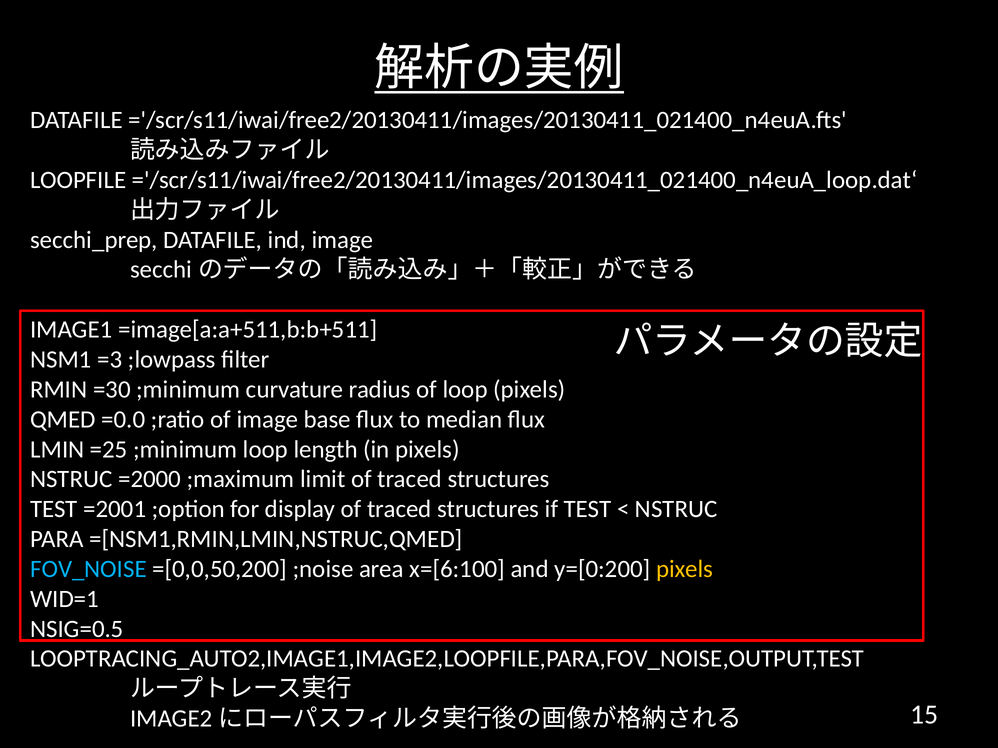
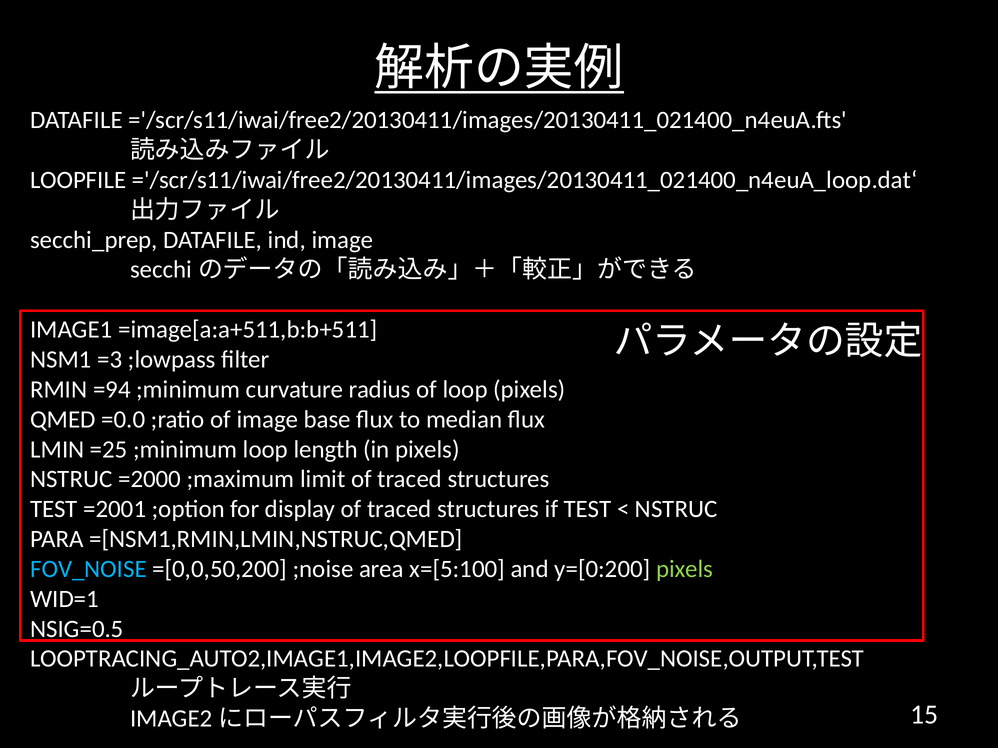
=30: =30 -> =94 (112, 390)
x=[6:100: x=[6:100 -> x=[5:100 (457, 569)
pixels colour: yellow -> light green (685, 569)
